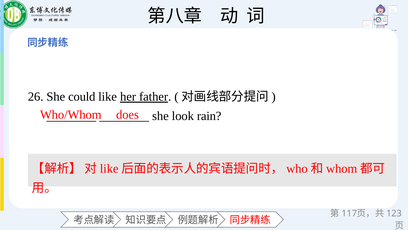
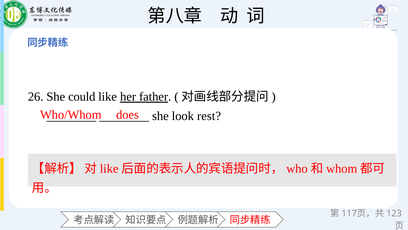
rain: rain -> rest (209, 116)
